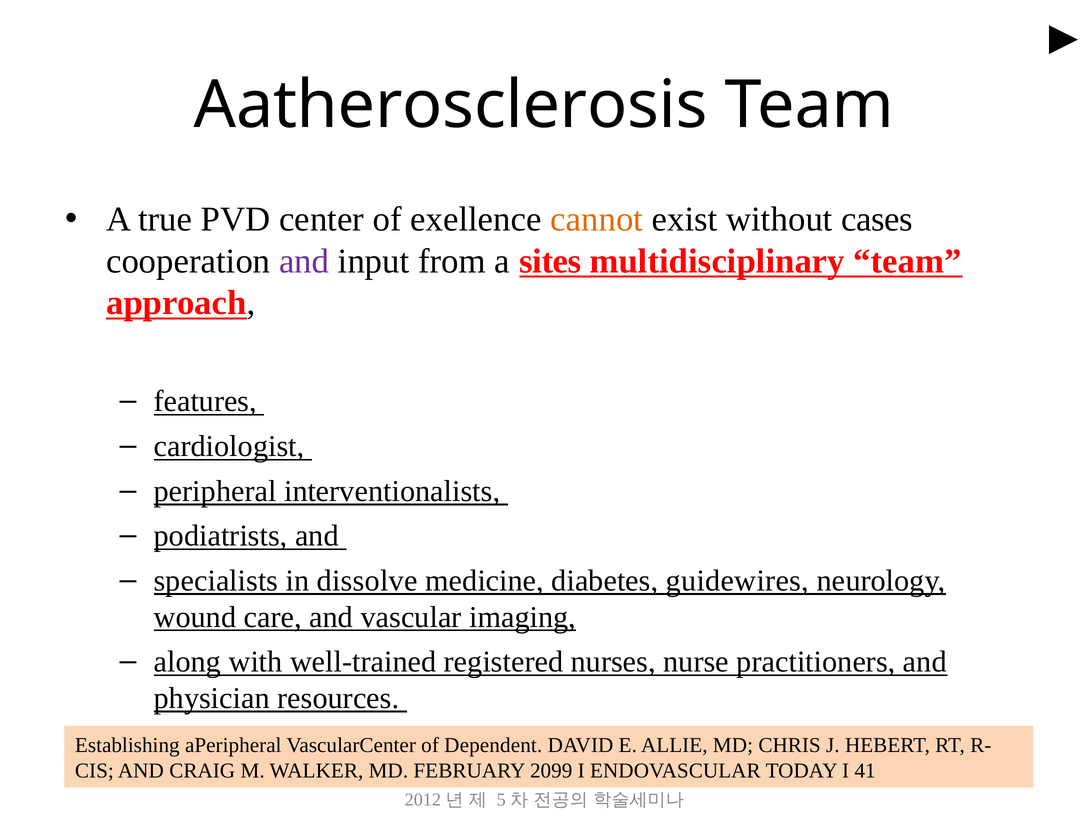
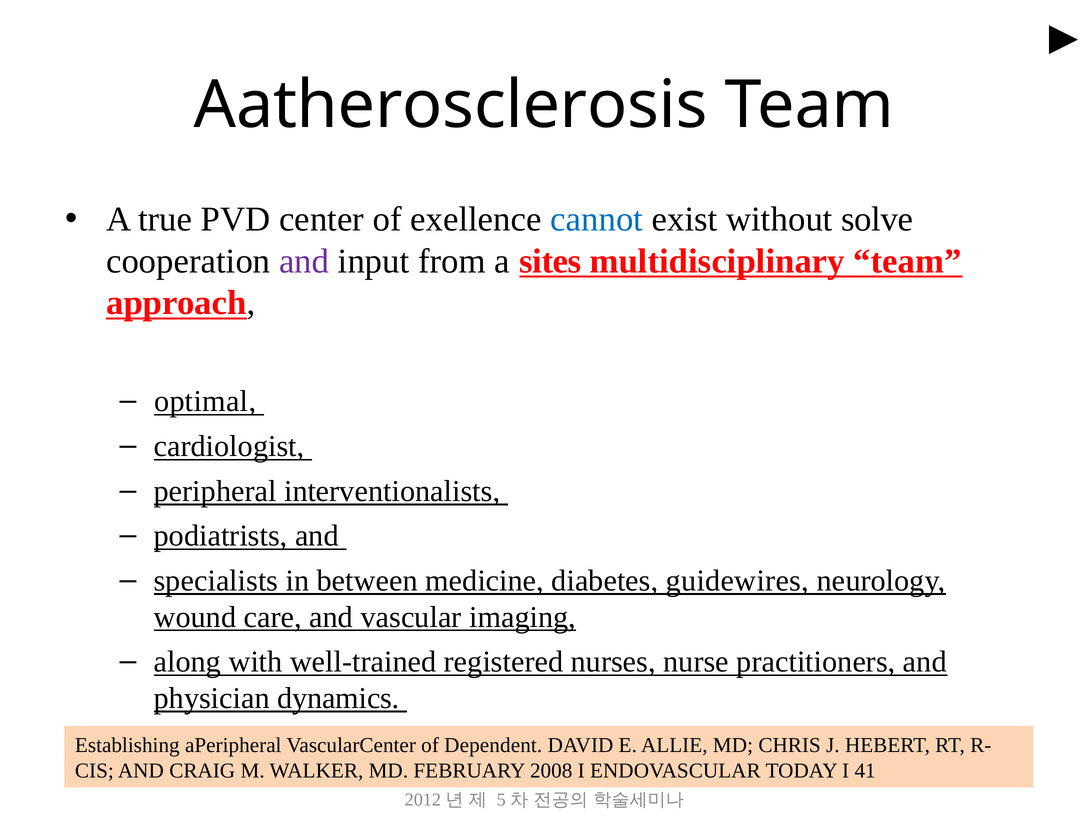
cannot colour: orange -> blue (597, 219)
cases: cases -> solve (877, 219)
features: features -> optimal (205, 401)
dissolve: dissolve -> between (367, 581)
resources: resources -> dynamics (338, 698)
2099: 2099 -> 2008 (551, 771)
